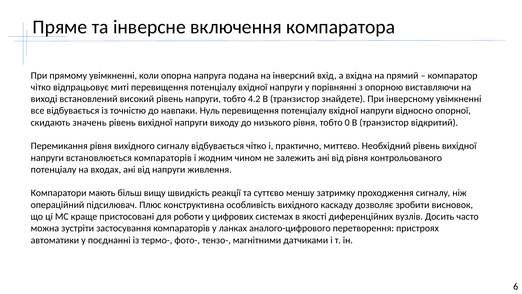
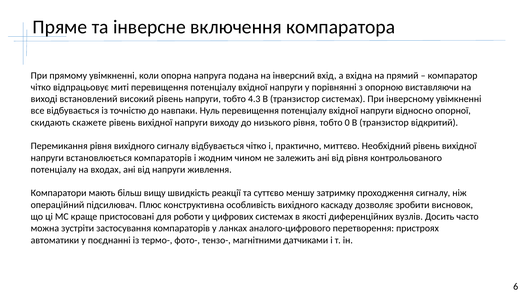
4.2: 4.2 -> 4.3 (254, 99)
транзистор знайдете: знайдете -> системах (343, 99)
значень: значень -> скажете (89, 122)
